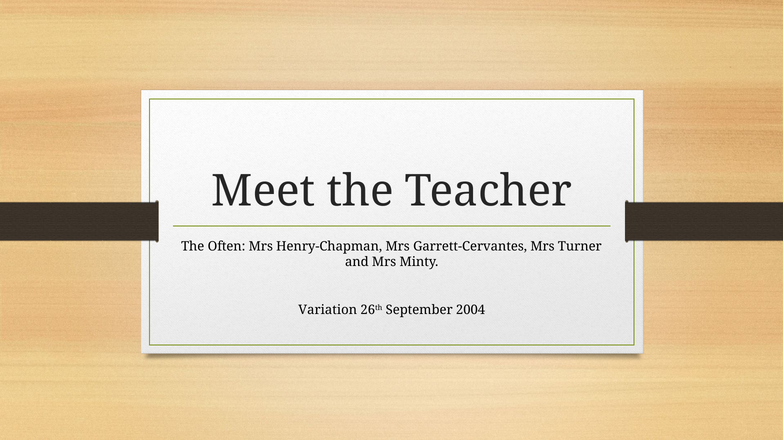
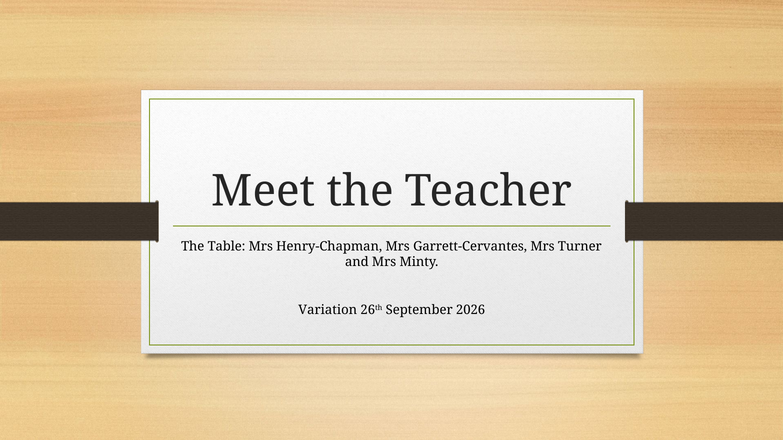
Often: Often -> Table (227, 247)
2004: 2004 -> 2026 (471, 310)
